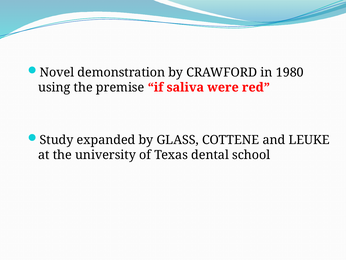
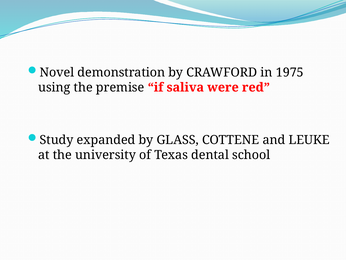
1980: 1980 -> 1975 (290, 72)
